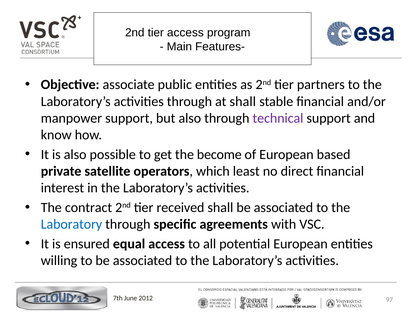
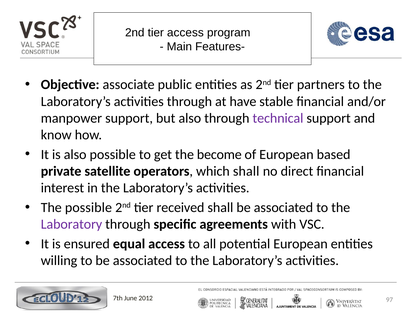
at shall: shall -> have (243, 101)
which least: least -> shall (246, 171)
The contract: contract -> possible (88, 207)
Laboratory colour: blue -> purple (71, 224)
